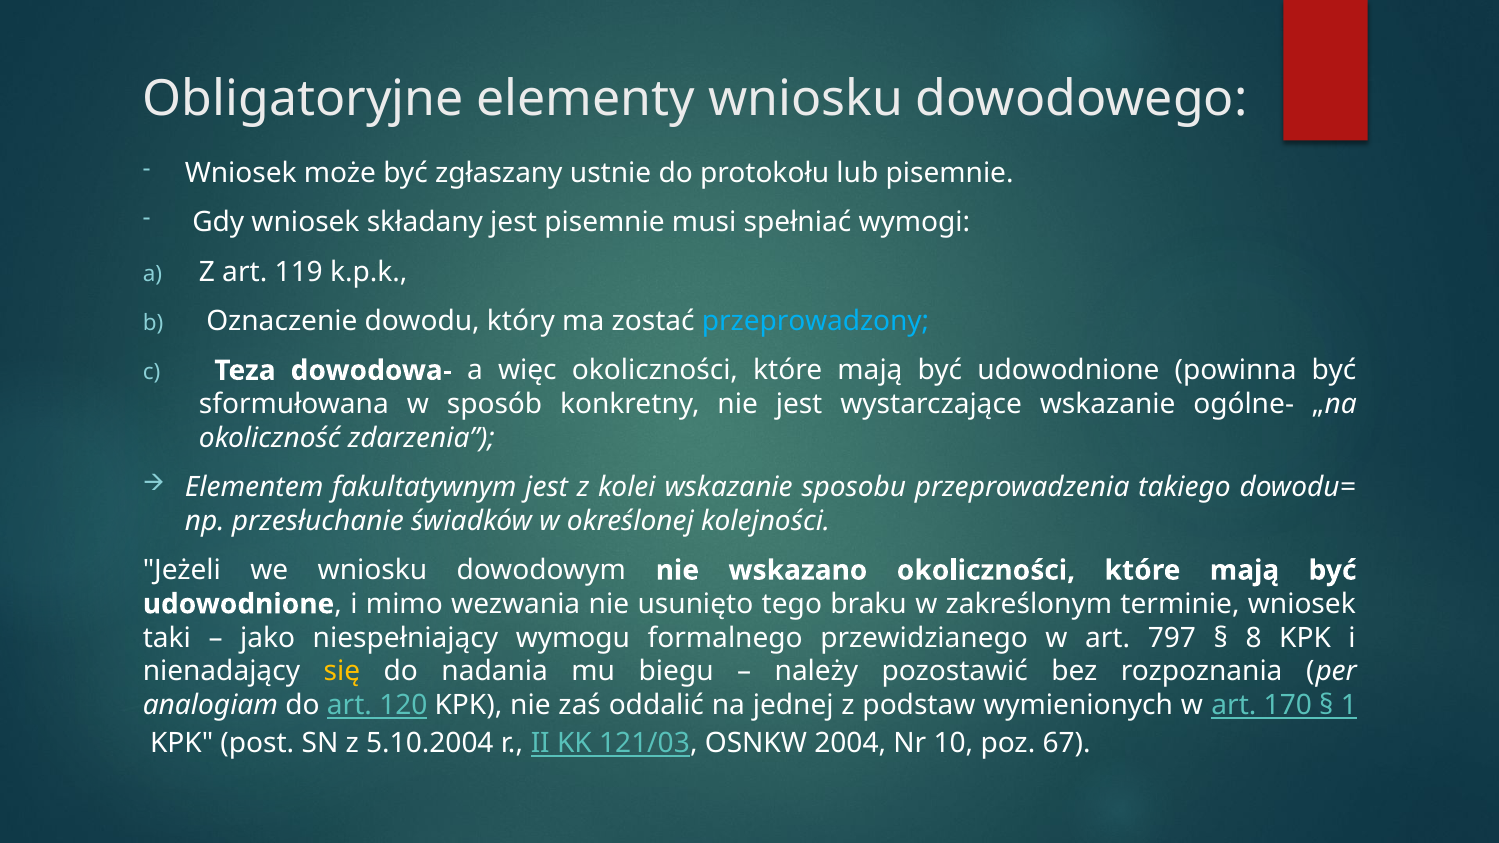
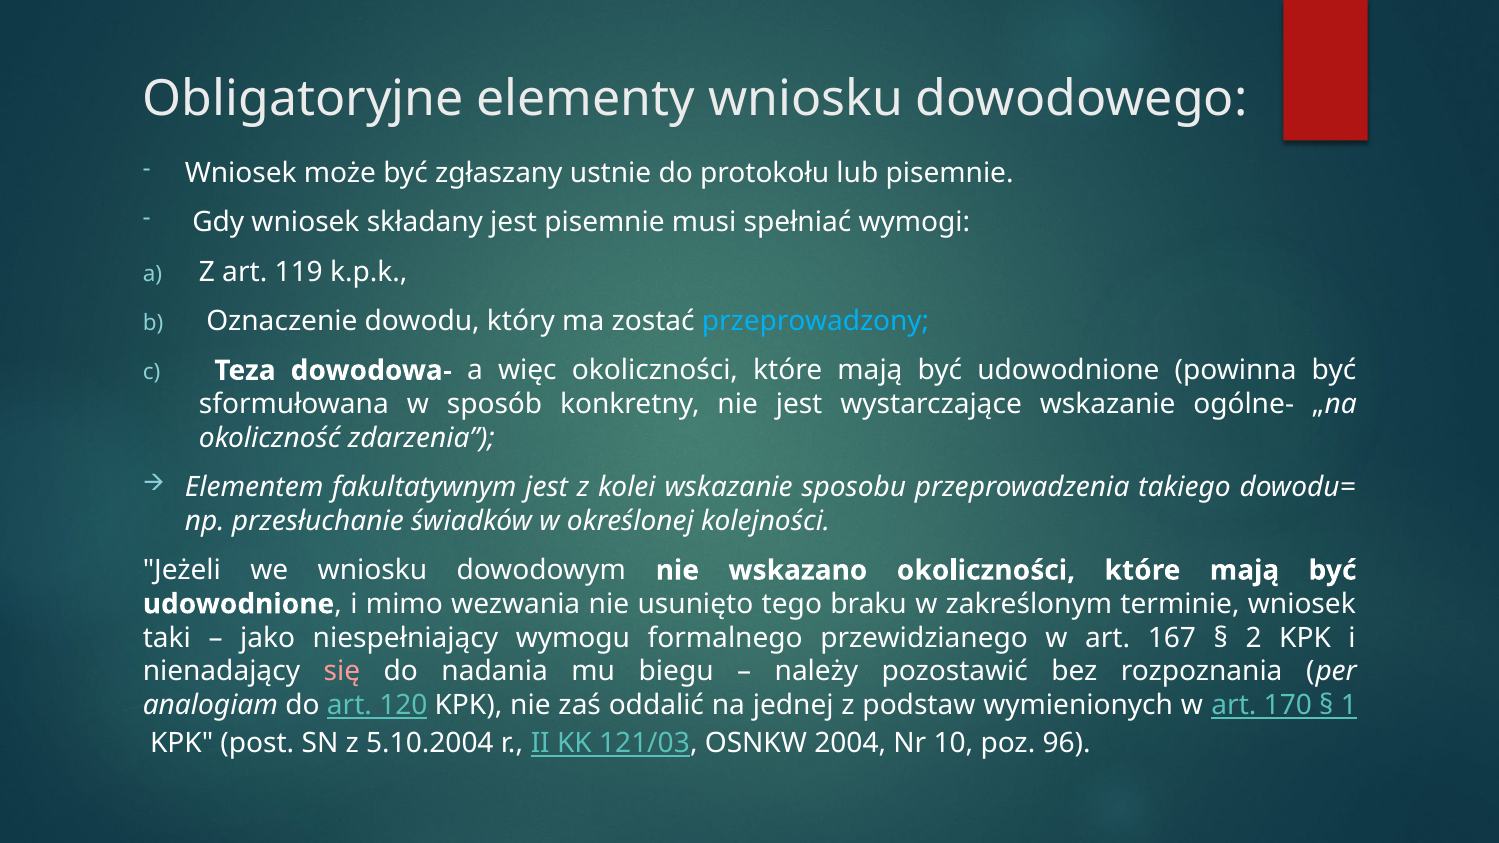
797: 797 -> 167 (1172, 638)
8: 8 -> 2 (1254, 638)
się colour: yellow -> pink (342, 672)
67: 67 -> 96 (1067, 744)
